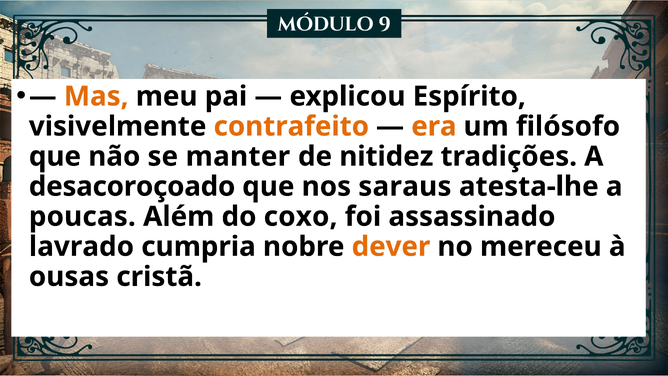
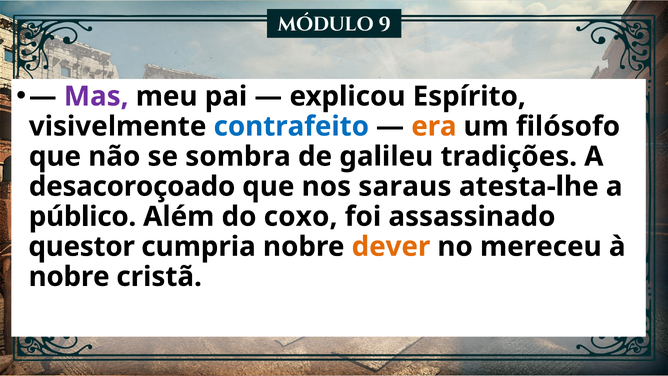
Mas colour: orange -> purple (96, 96)
contrafeito colour: orange -> blue (291, 126)
manter: manter -> sombra (238, 156)
nitidez: nitidez -> galileu (386, 156)
poucas: poucas -> público (83, 216)
lavrado: lavrado -> questor (82, 246)
ousas: ousas -> nobre (69, 277)
